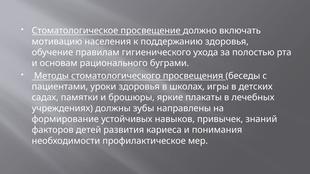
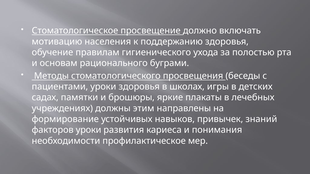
зубы: зубы -> этим (144, 109)
факторов детей: детей -> уроки (89, 130)
